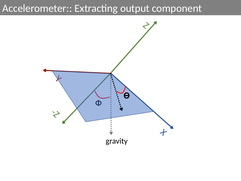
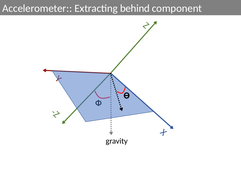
output: output -> behind (135, 8)
